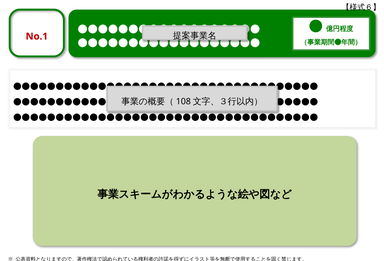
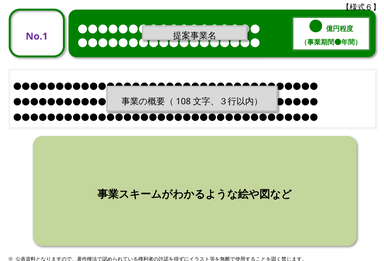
No.1 colour: red -> purple (37, 36)
